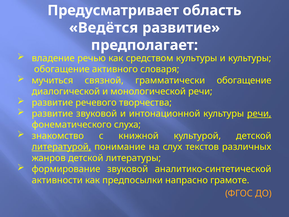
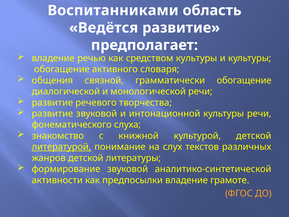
Предусматривает: Предусматривает -> Воспитанниками (113, 10)
мучиться: мучиться -> общения (52, 80)
речи underline: present -> none (259, 114)
предпосылки напрасно: напрасно -> владение (187, 180)
